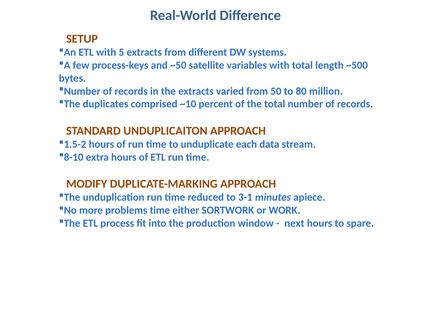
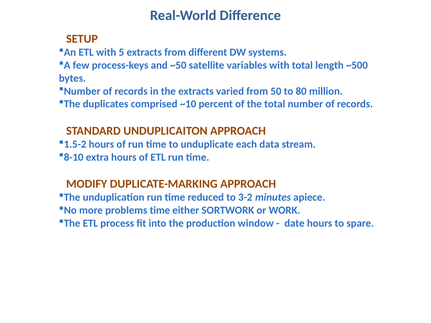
3-1: 3-1 -> 3-2 (245, 198)
next: next -> date (294, 223)
